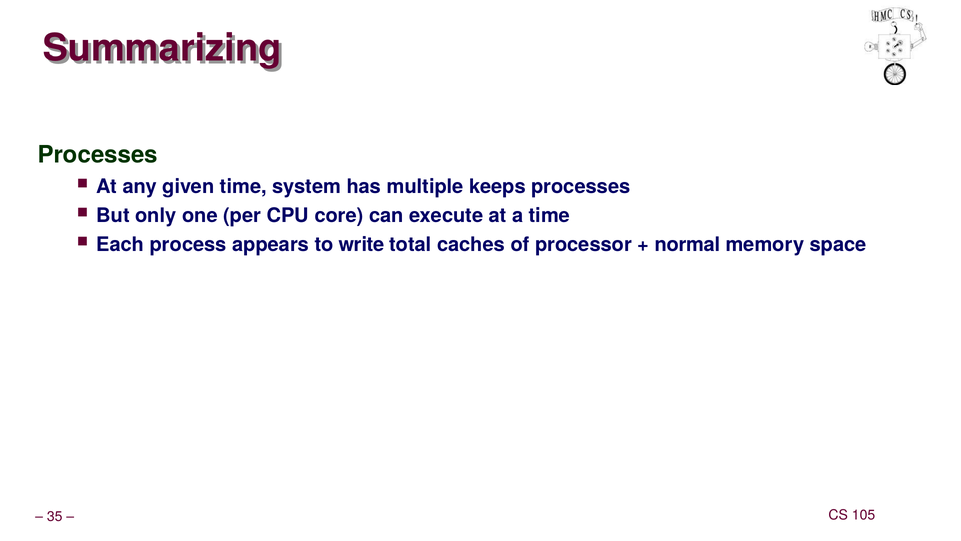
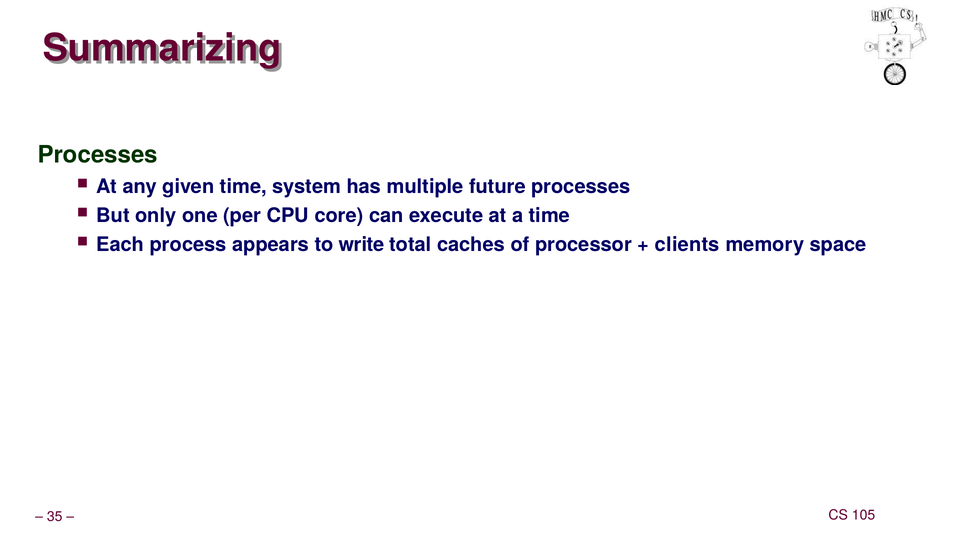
keeps: keeps -> future (497, 186)
normal: normal -> clients (687, 244)
